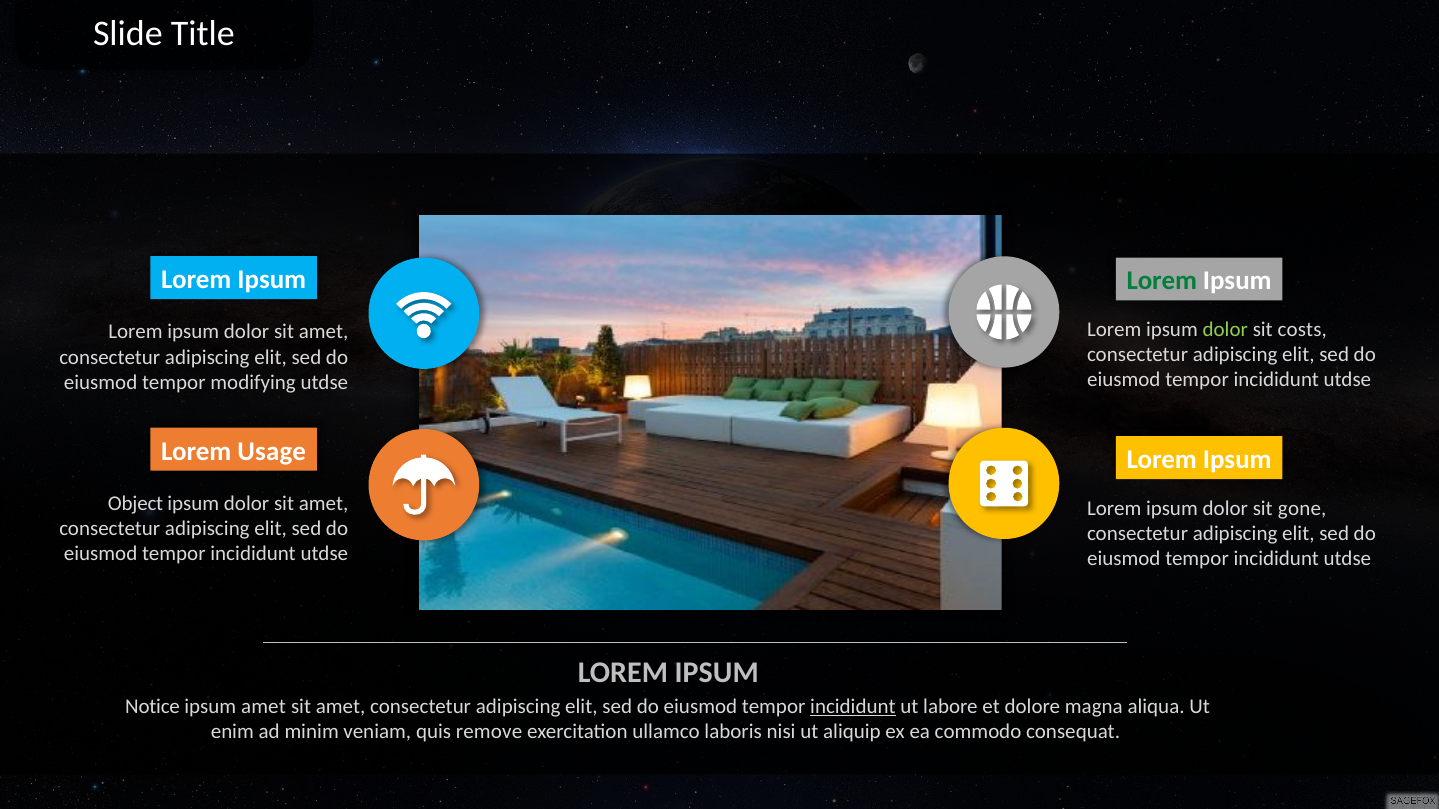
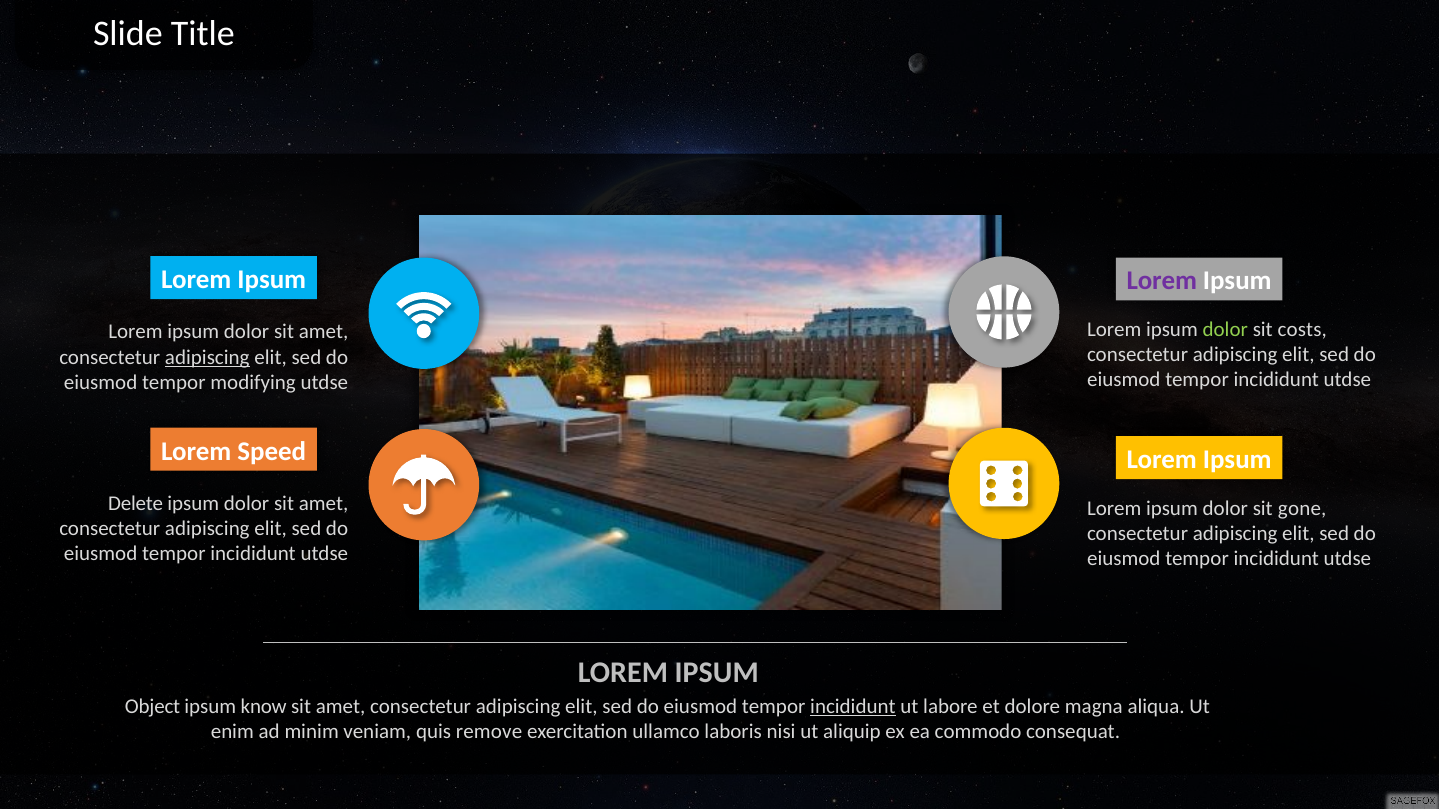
Lorem colour: green -> purple (1162, 281)
adipiscing underline: none -> present (207, 357)
Usage: Usage -> Speed (272, 451)
Object: Object -> Delete (136, 504)
Notice: Notice -> Object (153, 707)
ipsum amet: amet -> know (264, 707)
